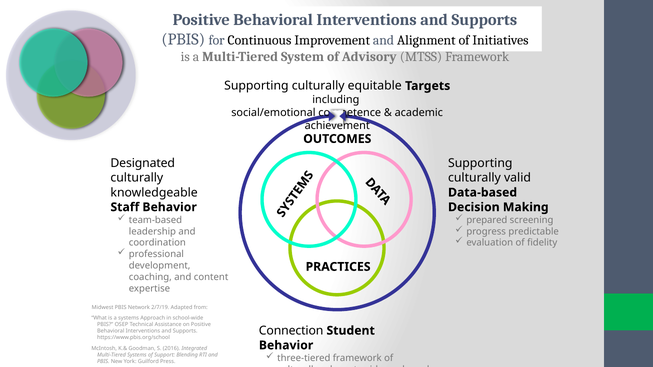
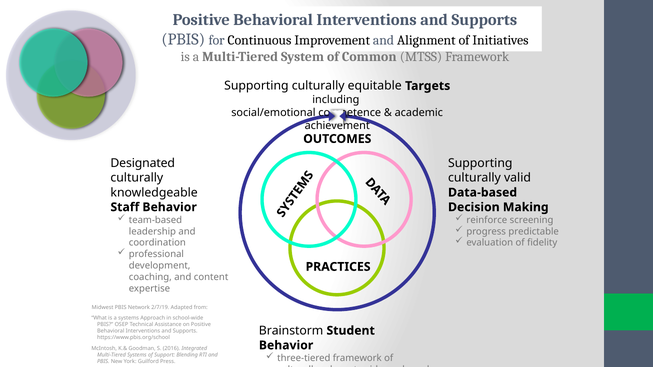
Advisory: Advisory -> Common (369, 57)
prepared: prepared -> reinforce (487, 220)
Connection: Connection -> Brainstorm (291, 331)
